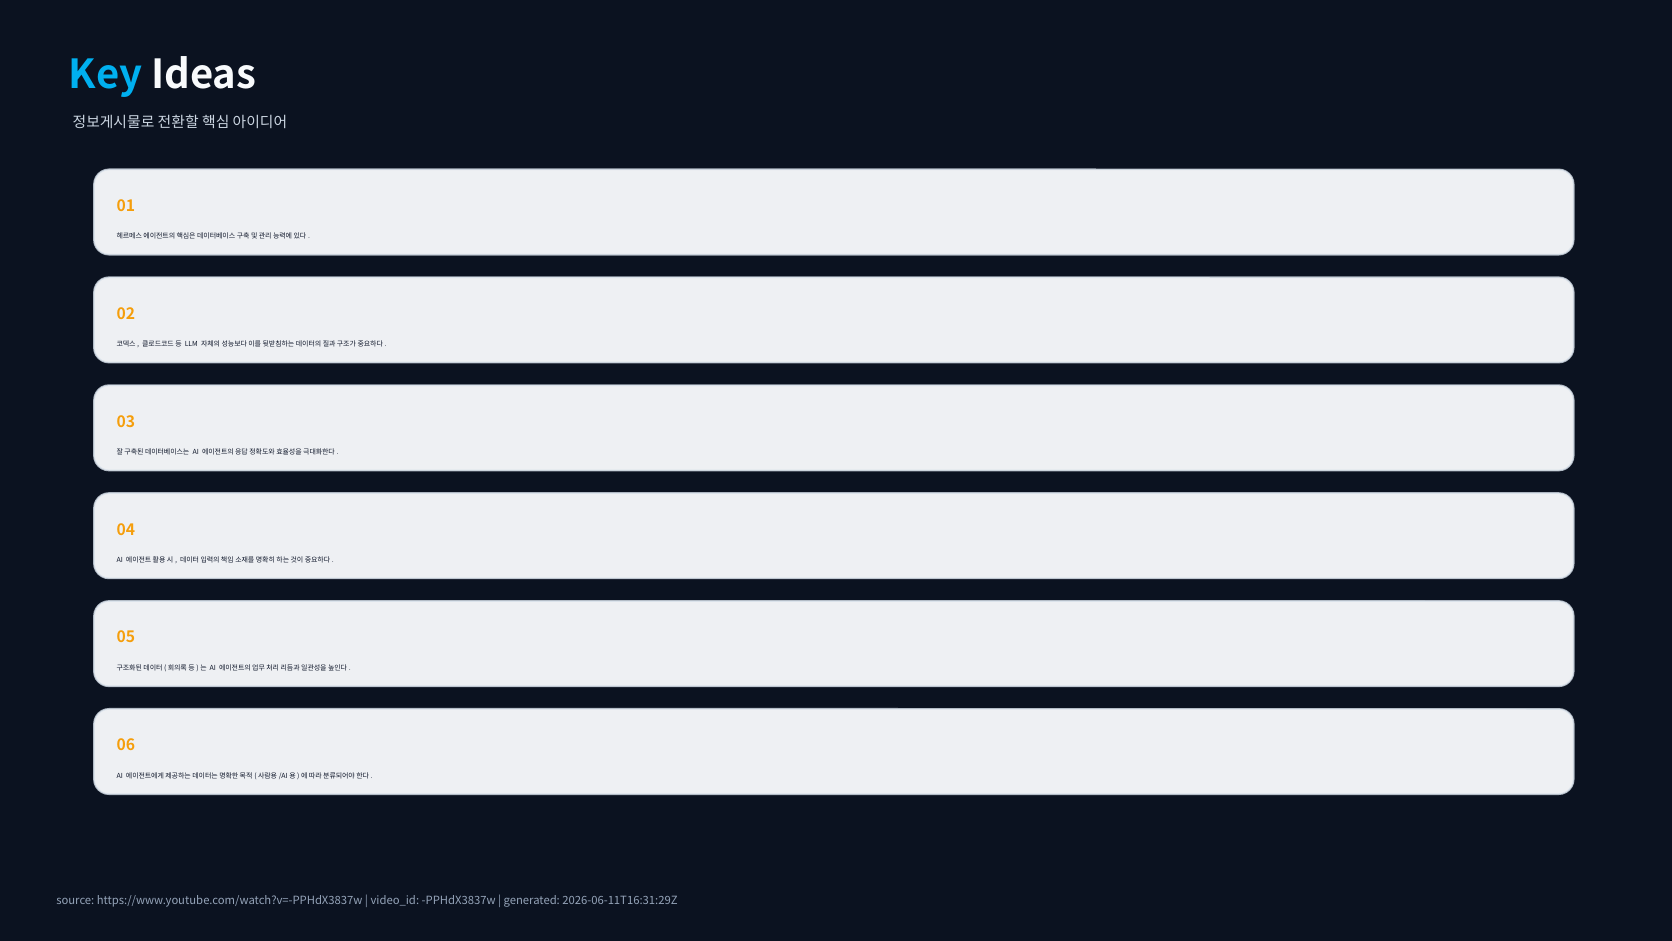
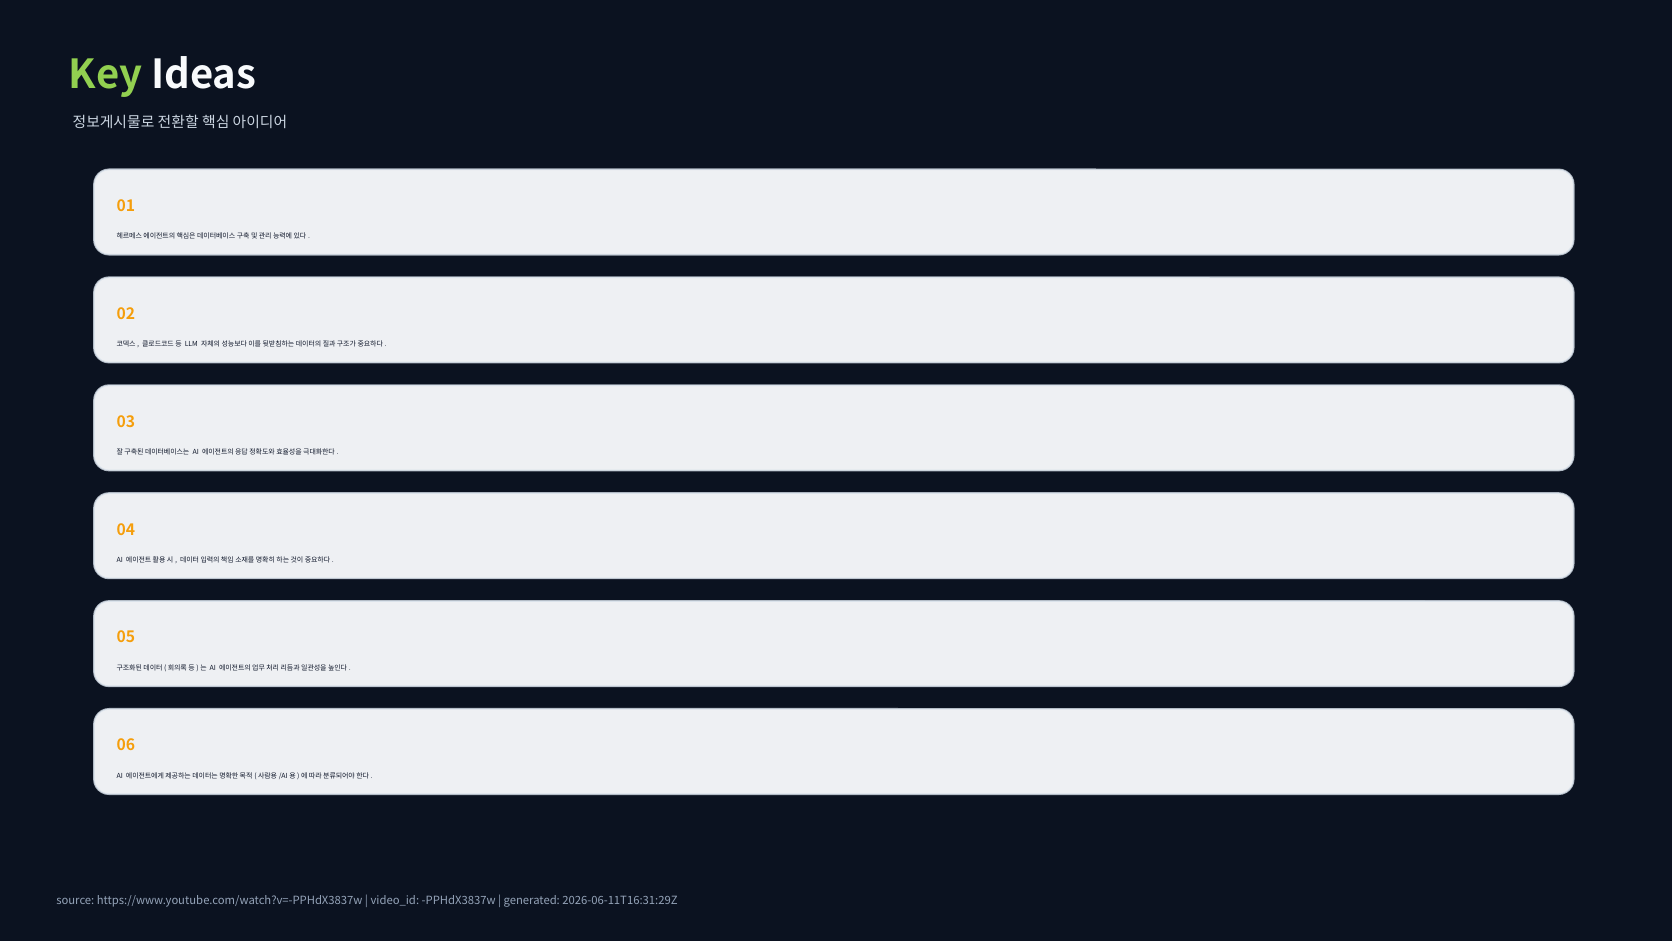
Key colour: light blue -> light green (106, 75)
